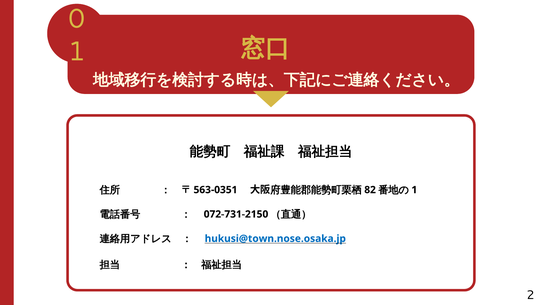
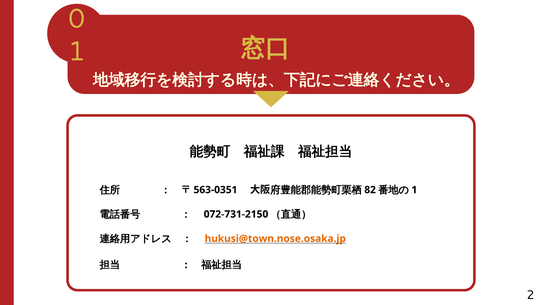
hukusi@town.nose.osaka.jp colour: blue -> orange (275, 239)
